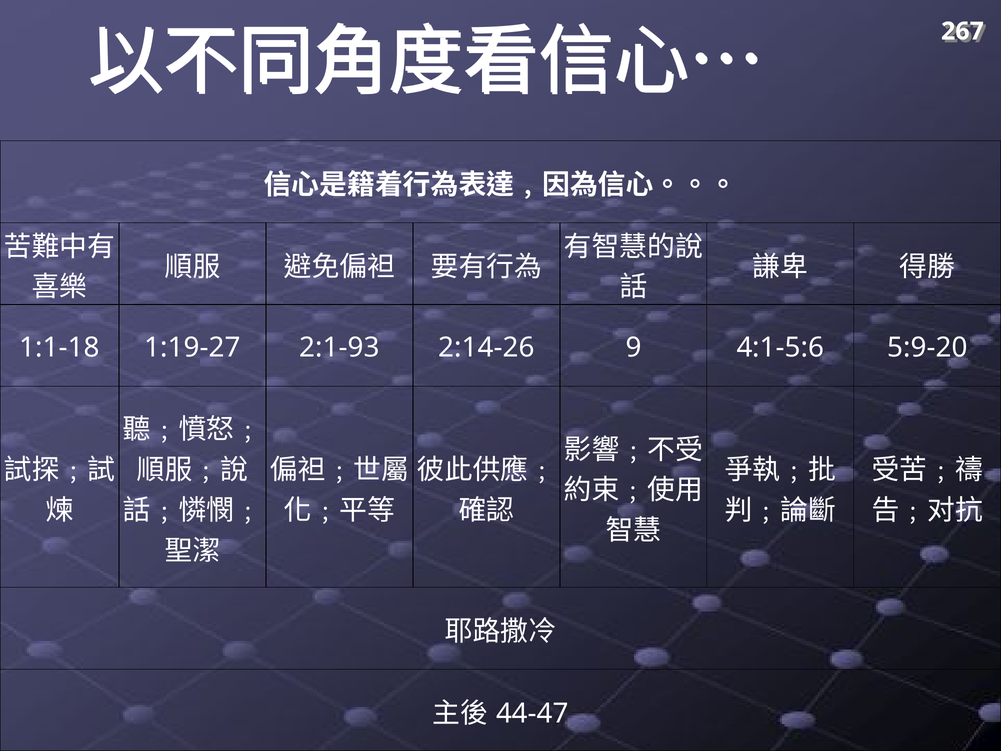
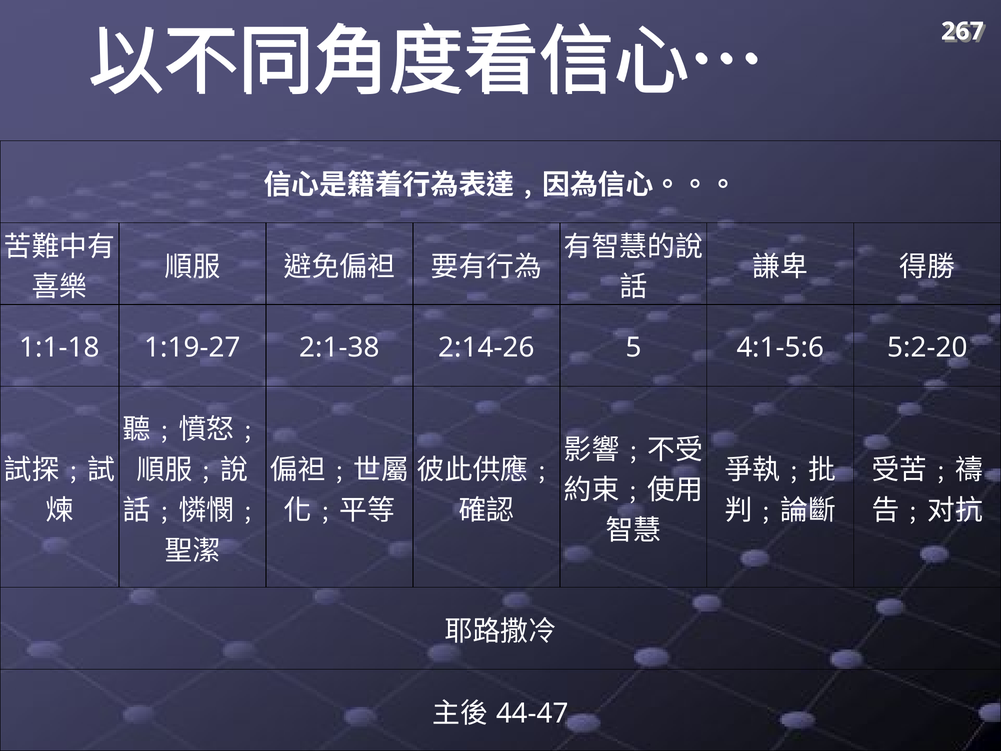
2:1-93: 2:1-93 -> 2:1-38 (340, 347)
9: 9 -> 5 (633, 347)
5:9-20: 5:9-20 -> 5:2-20 (927, 347)
